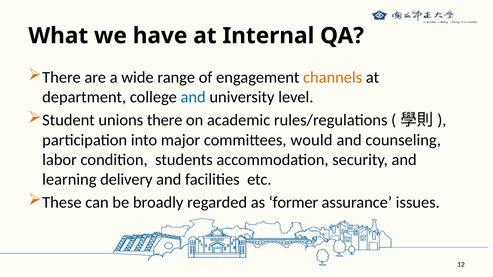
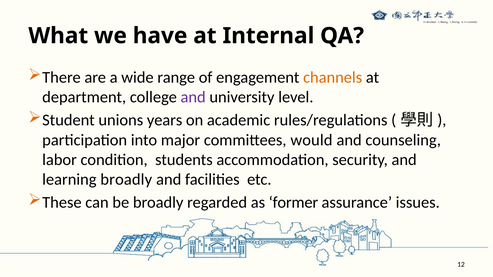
and colour: blue -> purple (193, 97)
unions there: there -> years (165, 120)
learning delivery: delivery -> broadly (126, 180)
